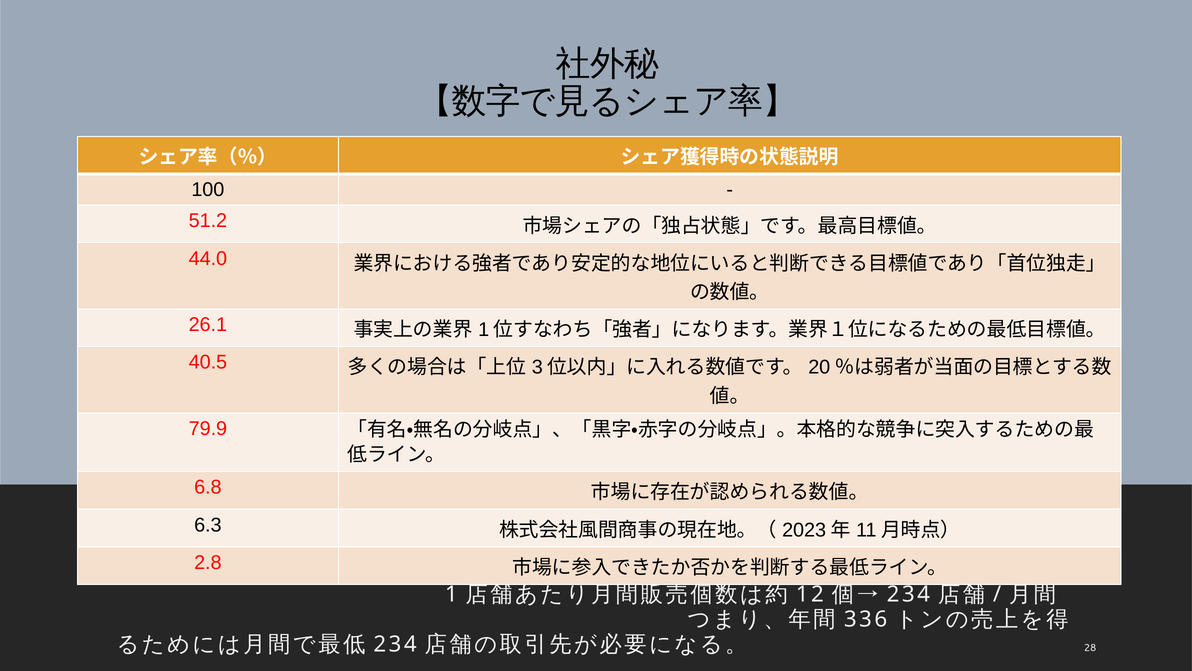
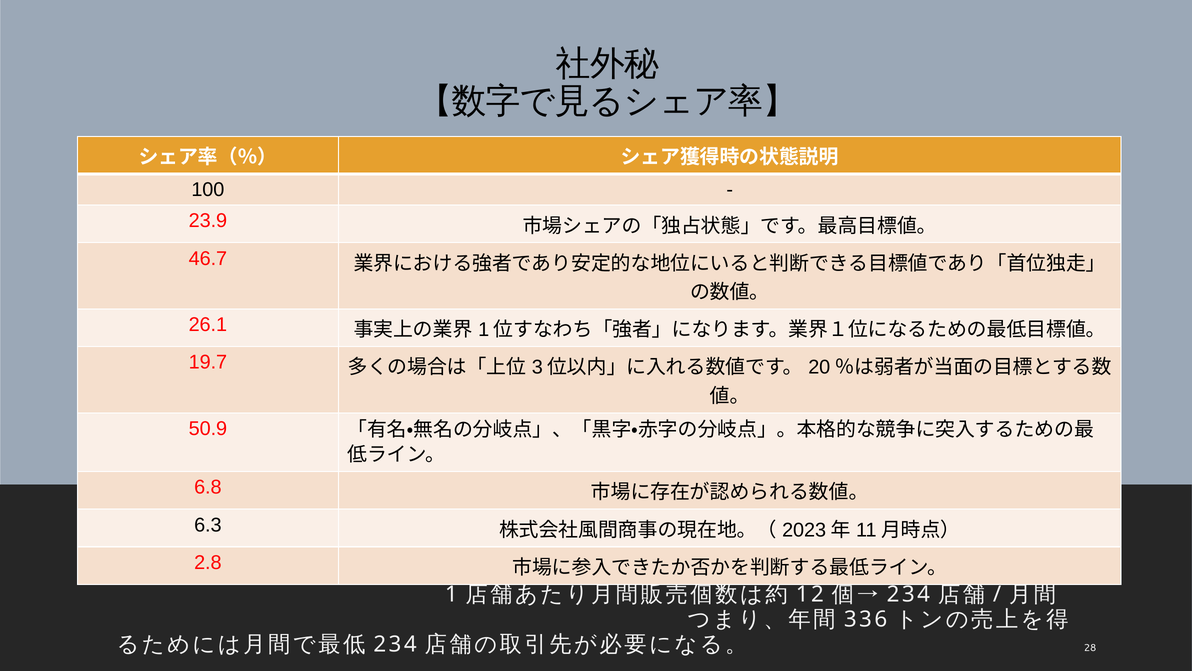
51.2: 51.2 -> 23.9 (208, 221)
44.0: 44.0 -> 46.7 (208, 258)
40.5: 40.5 -> 19.7 (208, 362)
79.9: 79.9 -> 50.9 (208, 428)
